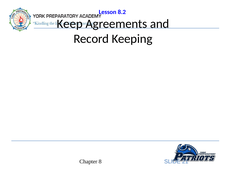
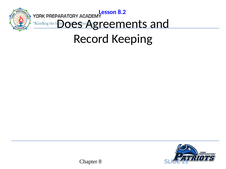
Keep: Keep -> Does (70, 24)
